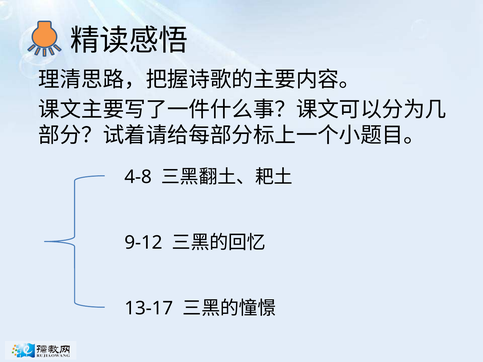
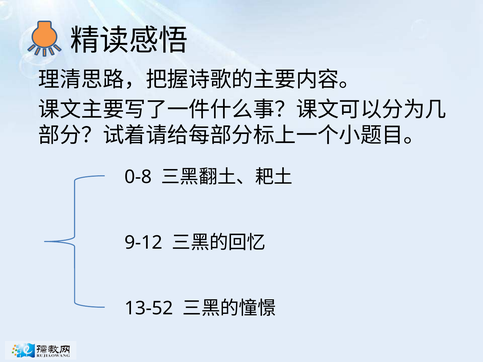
4-8: 4-8 -> 0-8 (138, 177)
13-17: 13-17 -> 13-52 (149, 309)
